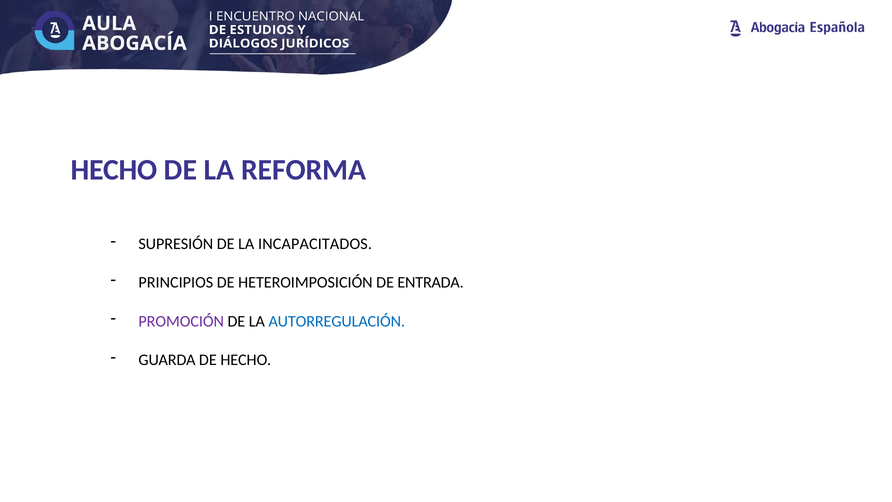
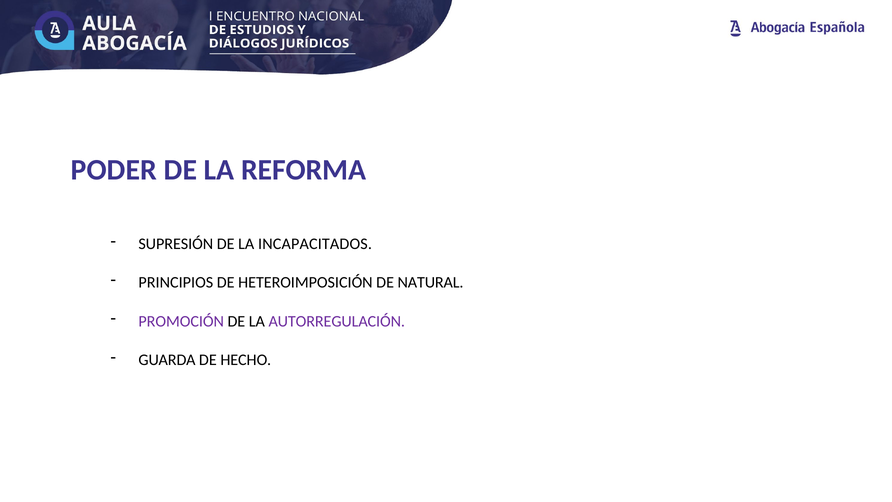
HECHO: HECHO -> PODER (114, 170)
ENTRADA: ENTRADA -> NATURAL (431, 282)
AUTORREGULACIÓN colour: blue -> purple (337, 321)
